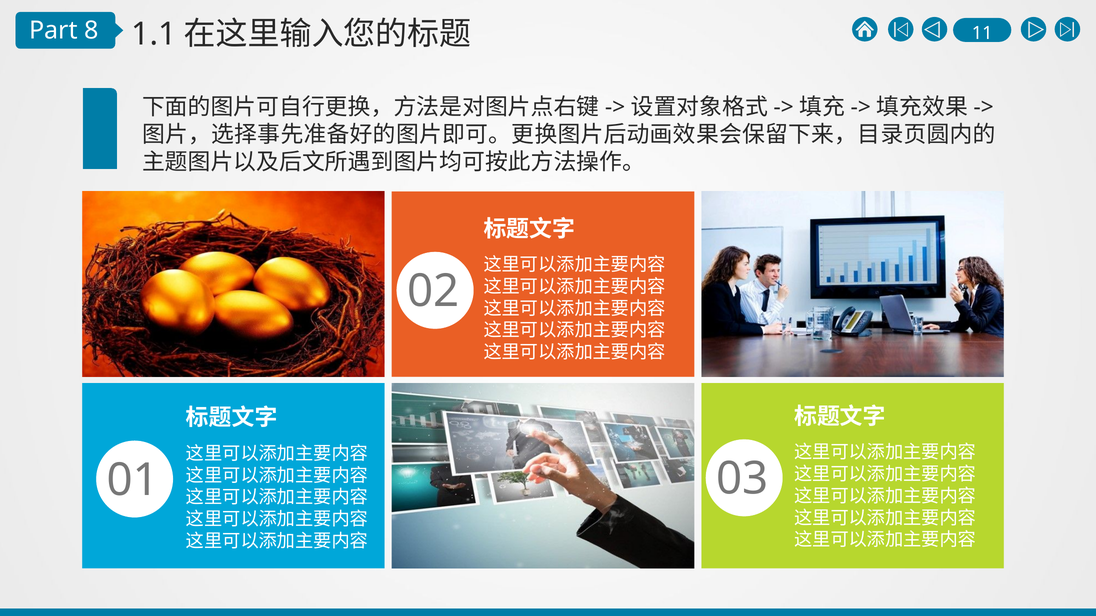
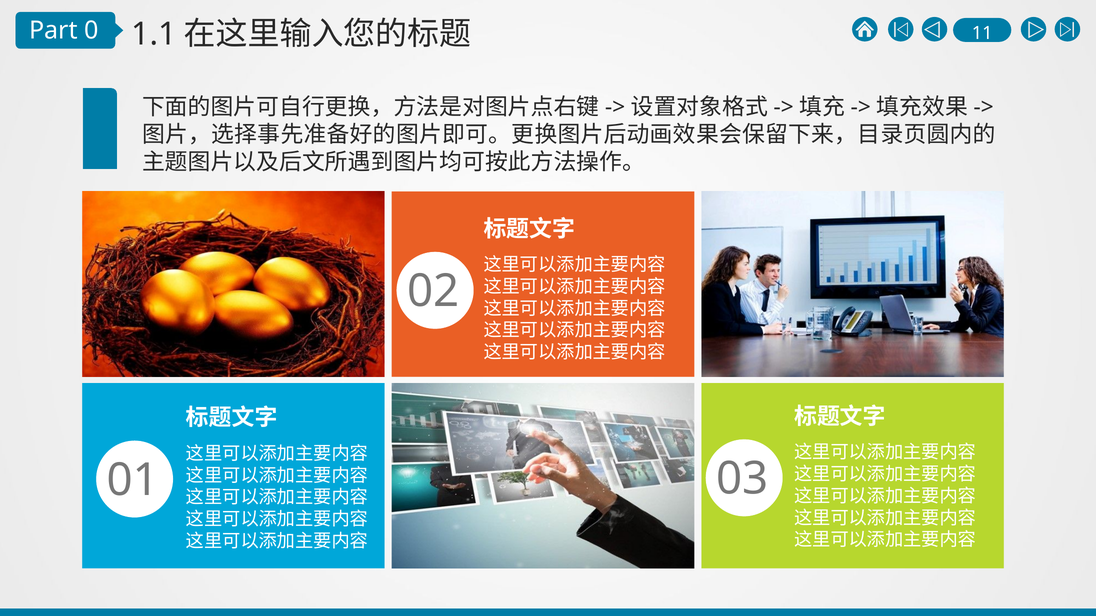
8: 8 -> 0 (91, 30)
